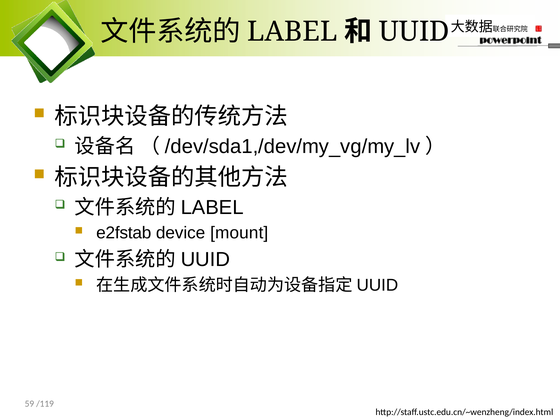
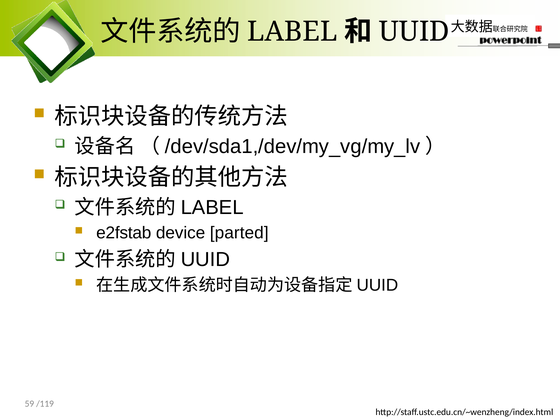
mount: mount -> parted (239, 233)
